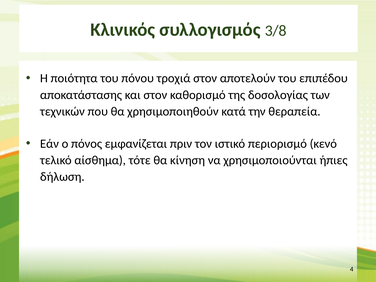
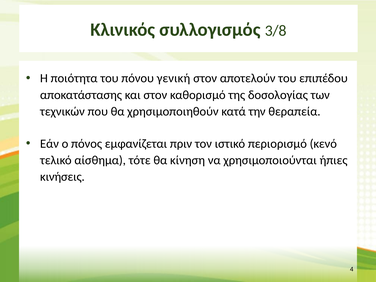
τροχιά: τροχιά -> γενική (174, 78)
δήλωση: δήλωση -> κινήσεις (62, 177)
